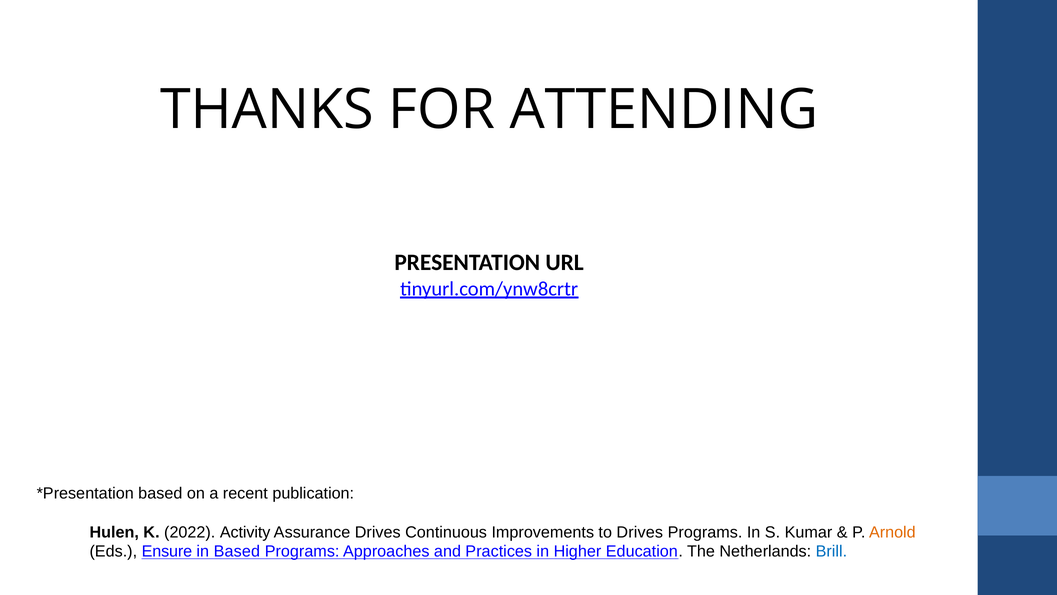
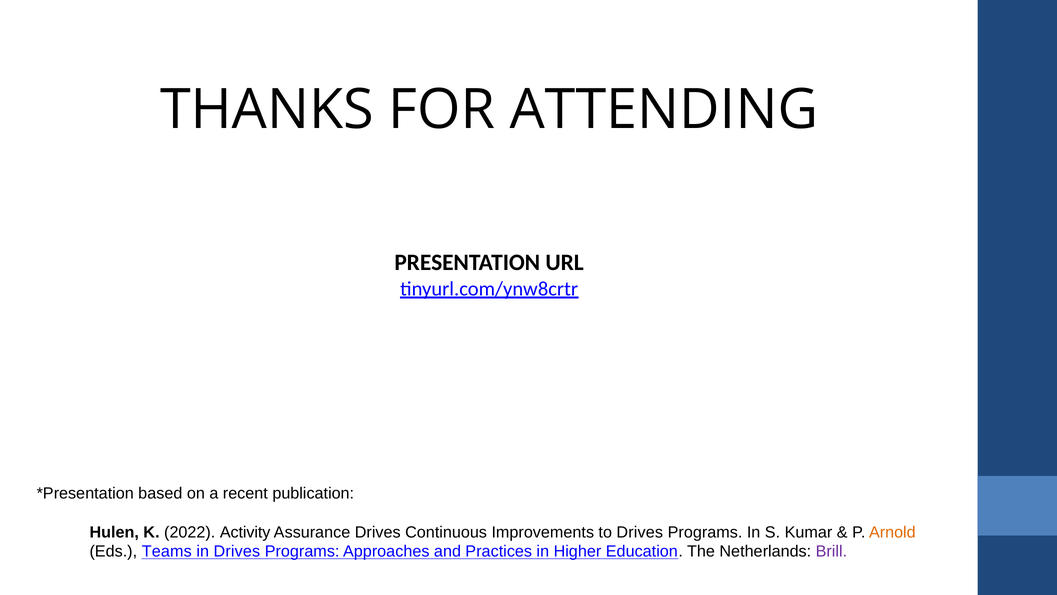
Ensure: Ensure -> Teams (167, 551)
in Based: Based -> Drives (237, 551)
Brill colour: blue -> purple (831, 551)
